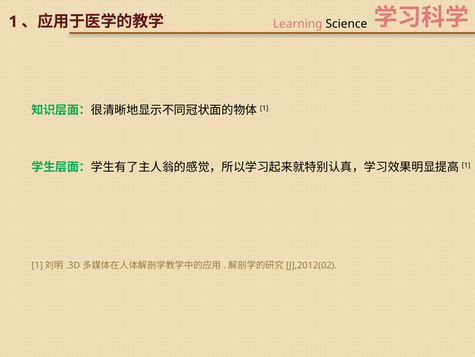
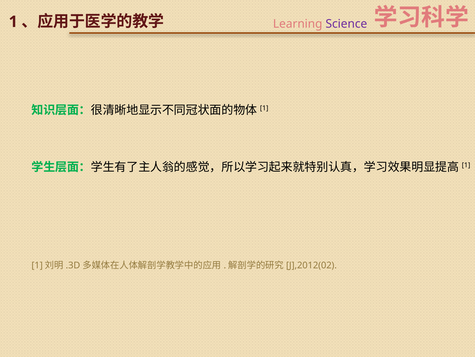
Science colour: black -> purple (346, 24)
